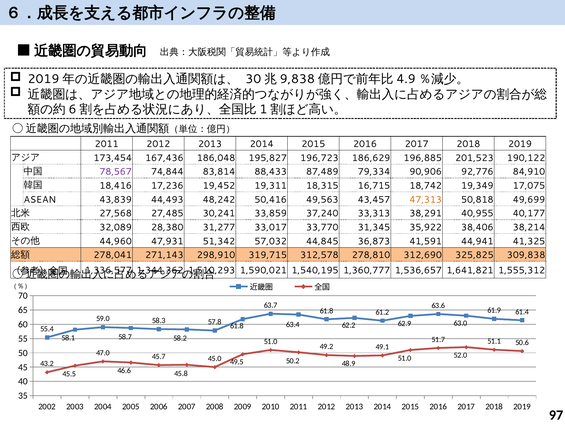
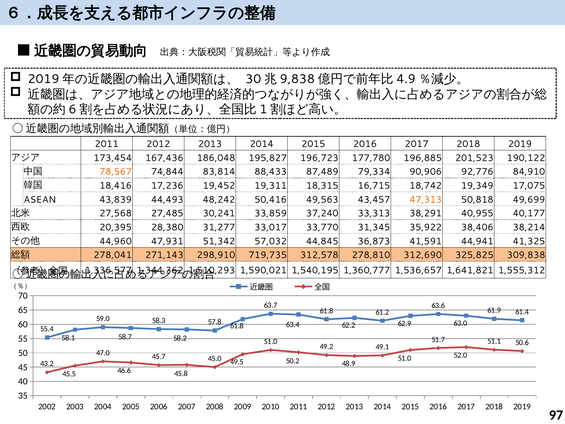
186,629: 186,629 -> 177,780 (371, 158)
78,567 colour: purple -> orange (116, 172)
32,089: 32,089 -> 20,395 (116, 227)
319,715: 319,715 -> 719,735 (268, 255)
